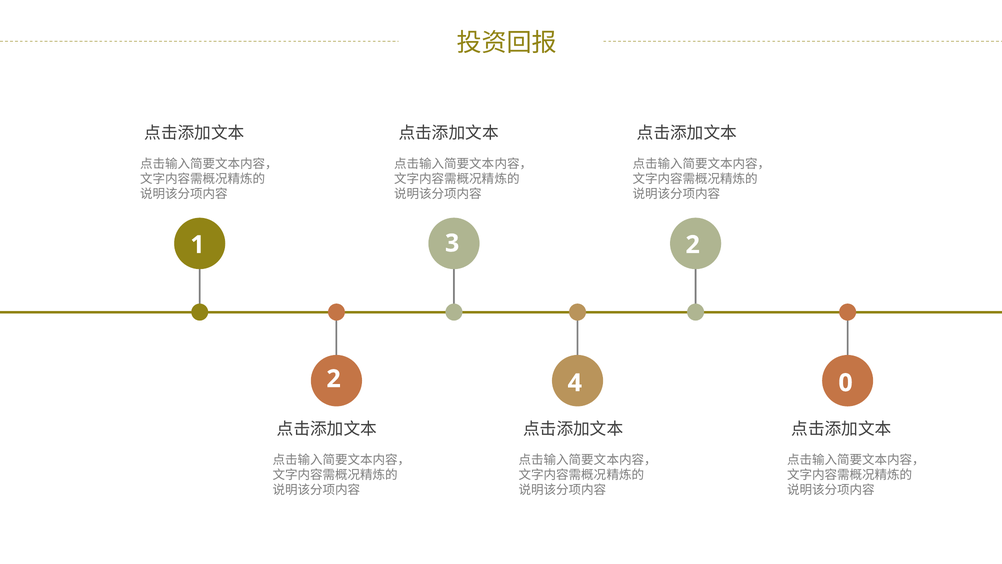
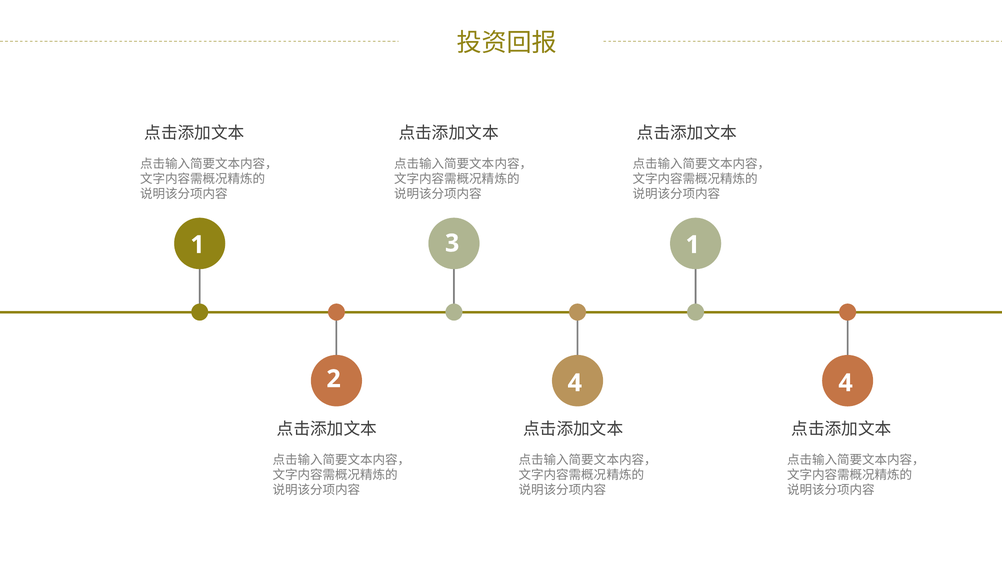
3 2: 2 -> 1 (693, 245)
4 0: 0 -> 4 (846, 383)
